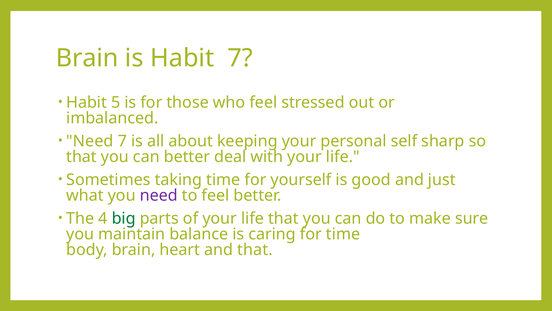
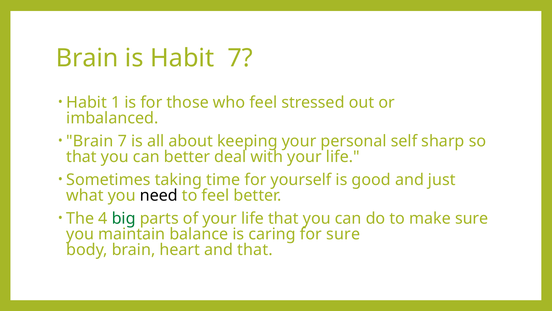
5: 5 -> 1 (116, 102)
Need: Need -> Brain (90, 141)
need colour: purple -> black (159, 195)
for time: time -> sure (343, 234)
